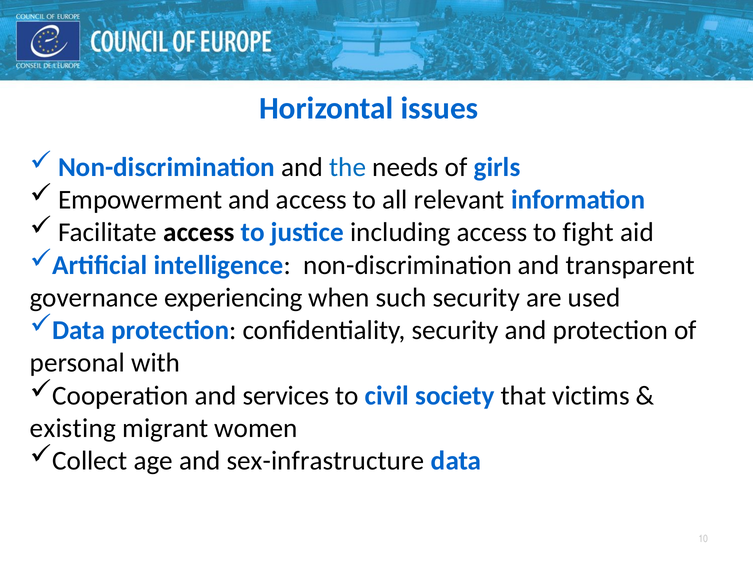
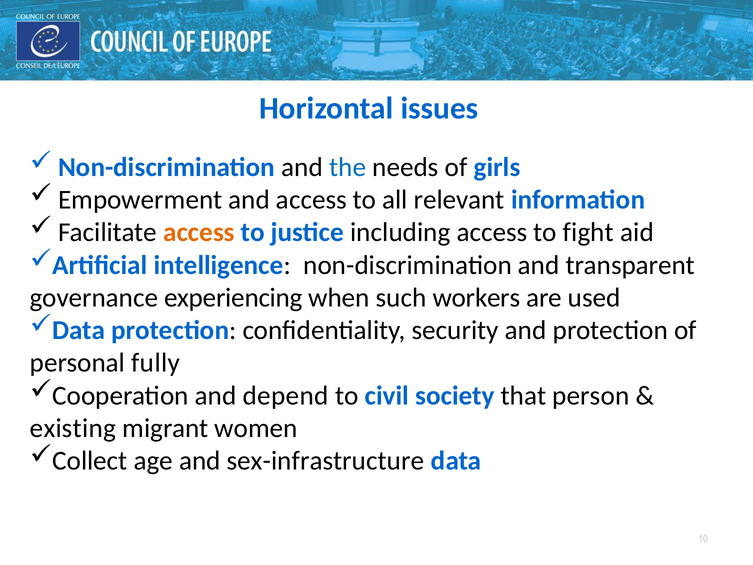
access colour: black -> orange (199, 232)
such security: security -> workers (476, 298)
with: with -> fully (156, 363)
services: services -> depend (286, 395)
victims: victims -> person (591, 395)
